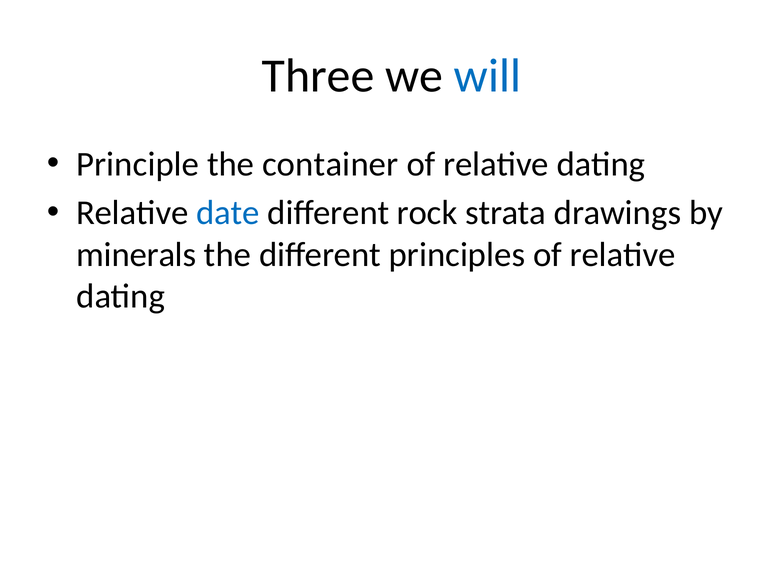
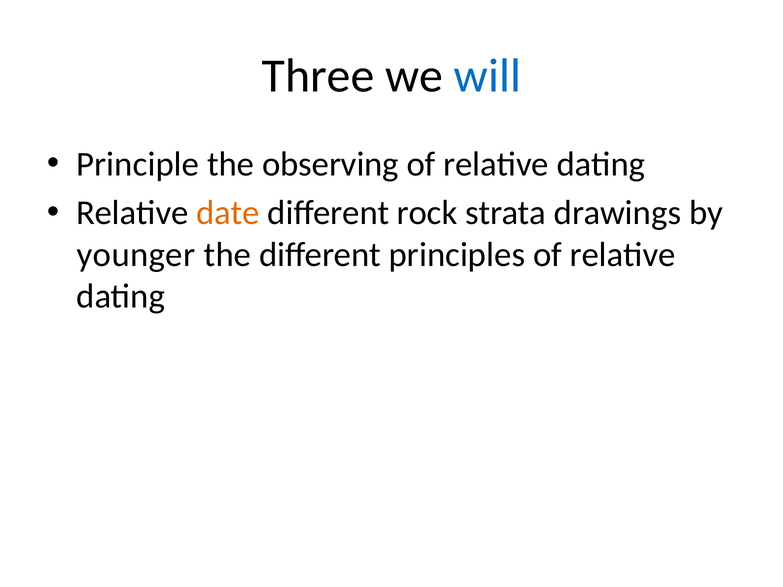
container: container -> observing (330, 164)
date colour: blue -> orange (228, 213)
minerals: minerals -> younger (136, 255)
